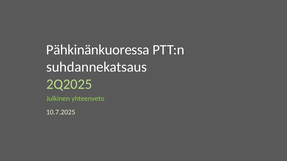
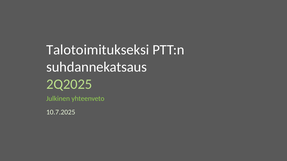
Pähkinänkuoressa: Pähkinänkuoressa -> Talotoimitukseksi (98, 50)
